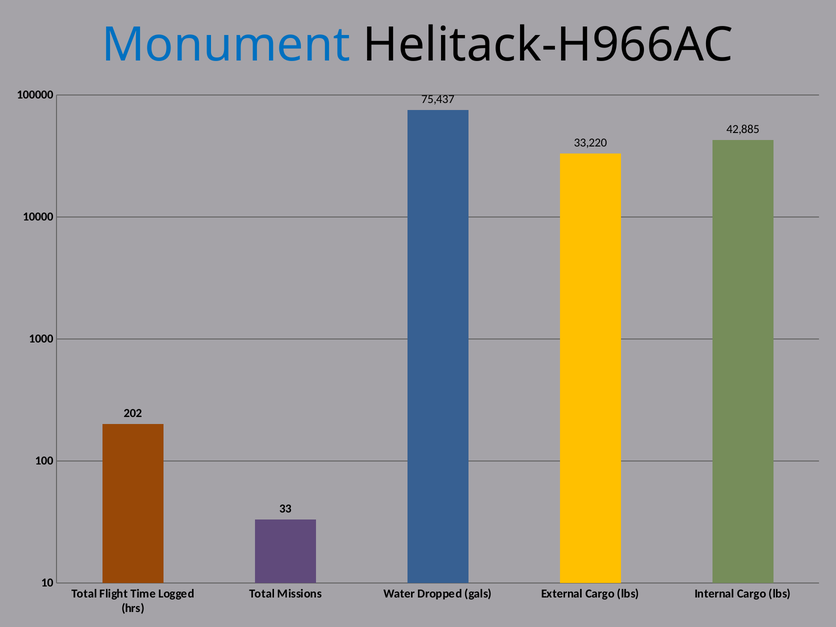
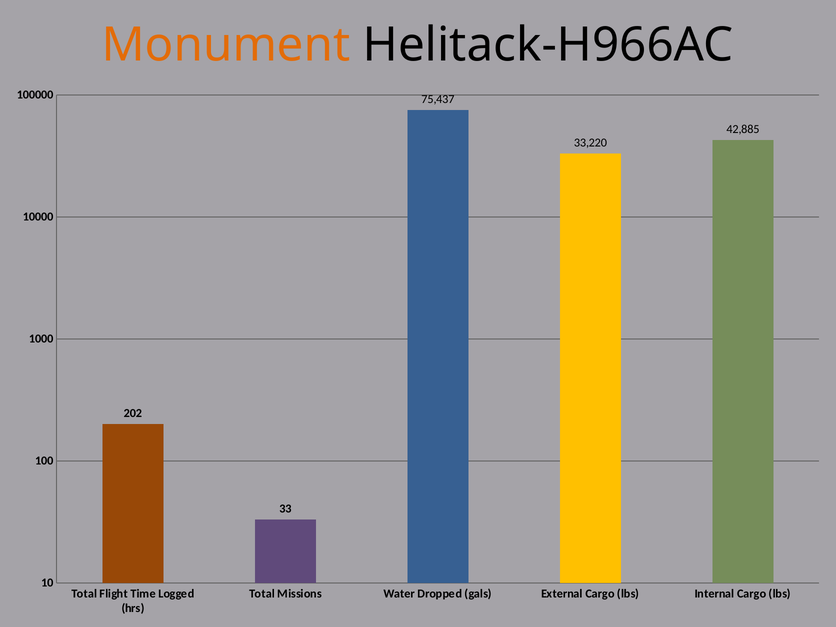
Monument colour: blue -> orange (226, 45)
